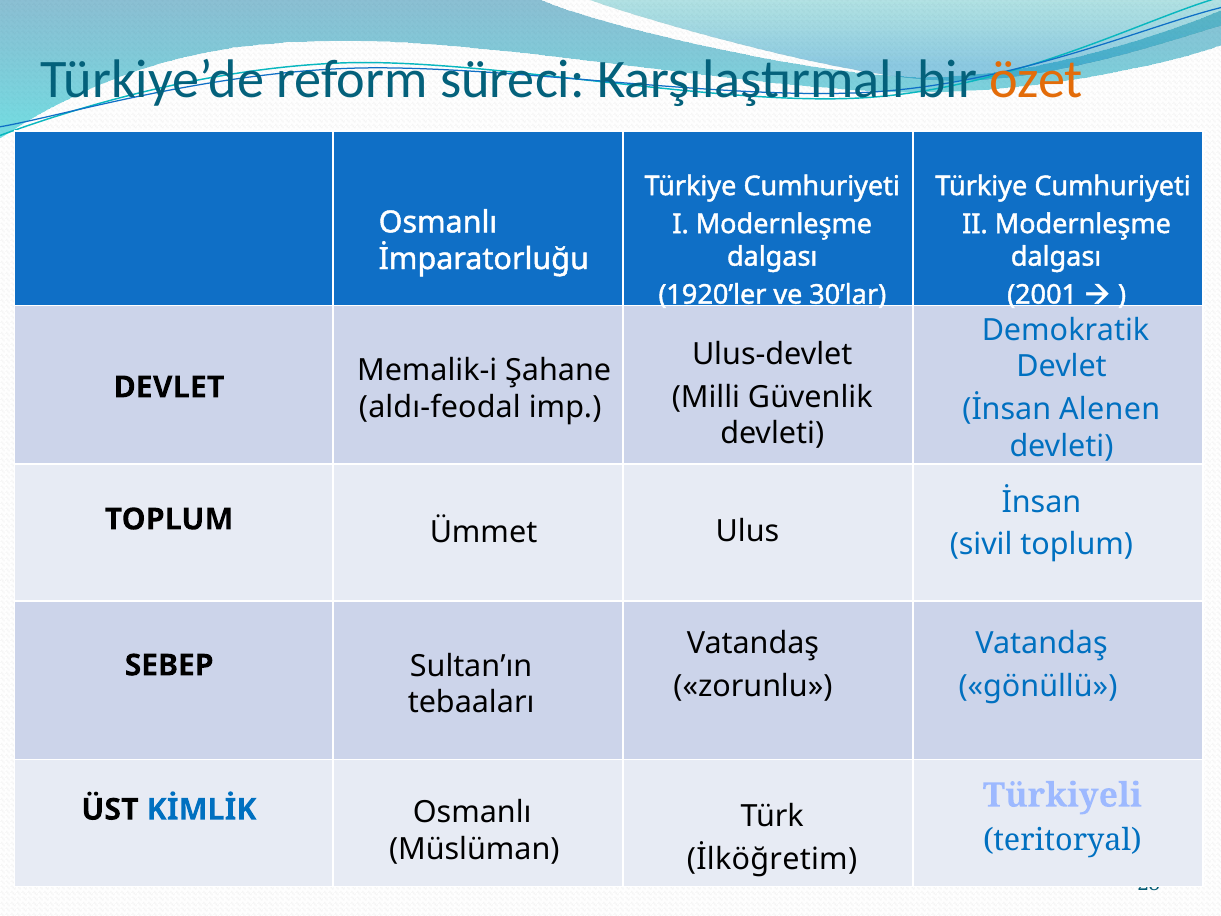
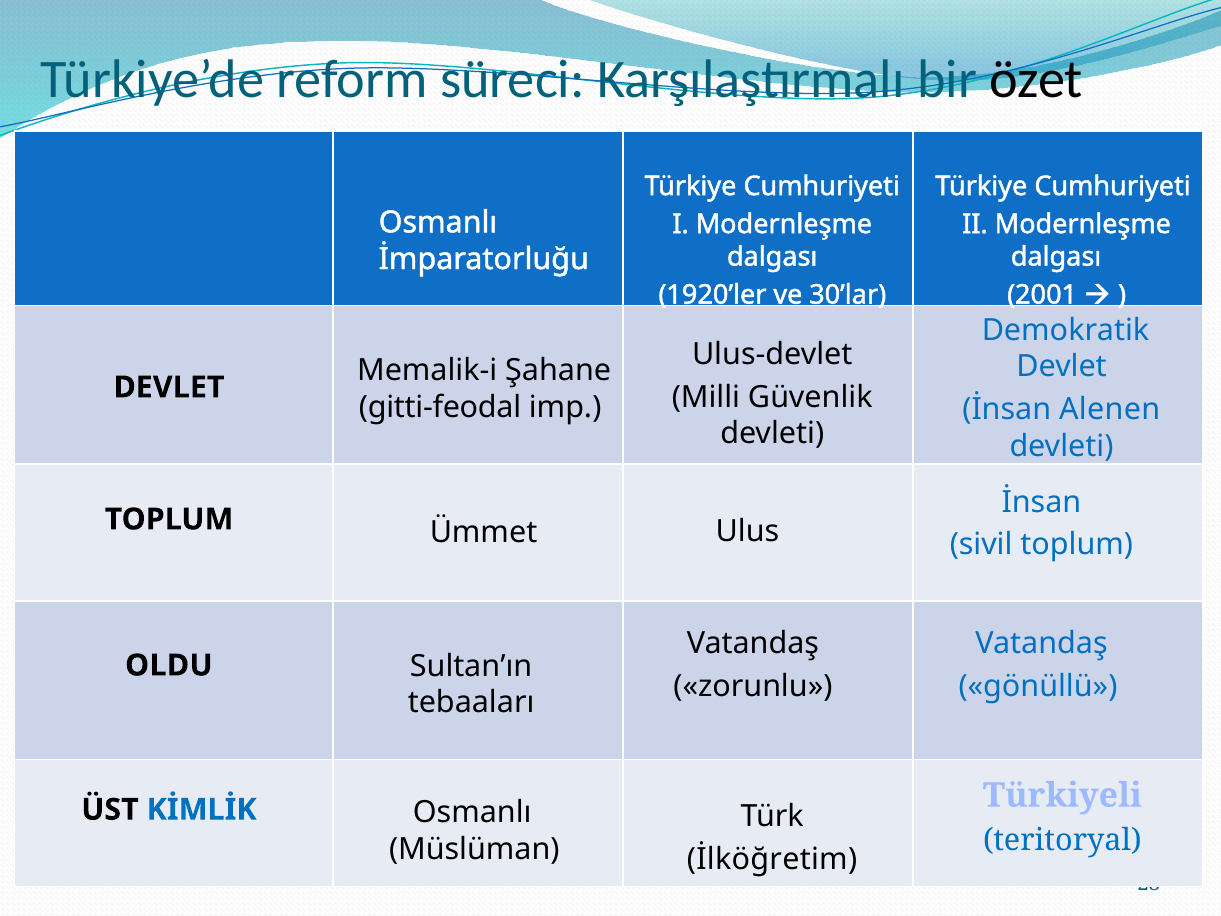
özet colour: orange -> black (1036, 79)
aldı-feodal: aldı-feodal -> gitti-feodal (440, 407)
SEBEP: SEBEP -> OLDU (169, 665)
